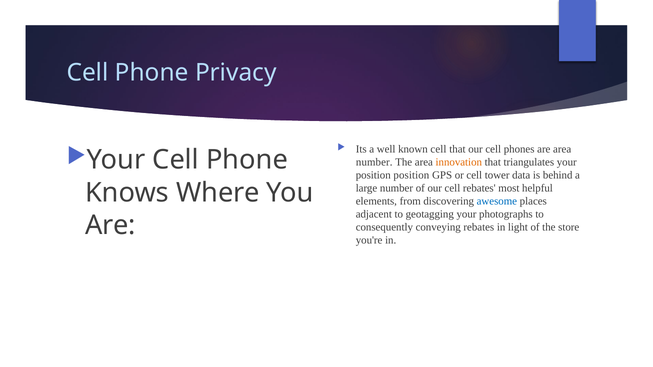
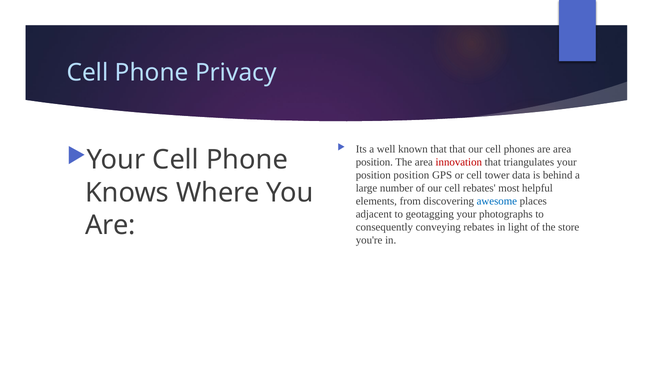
known cell: cell -> that (439, 149)
number: number -> position (374, 162)
innovation colour: orange -> red (459, 162)
